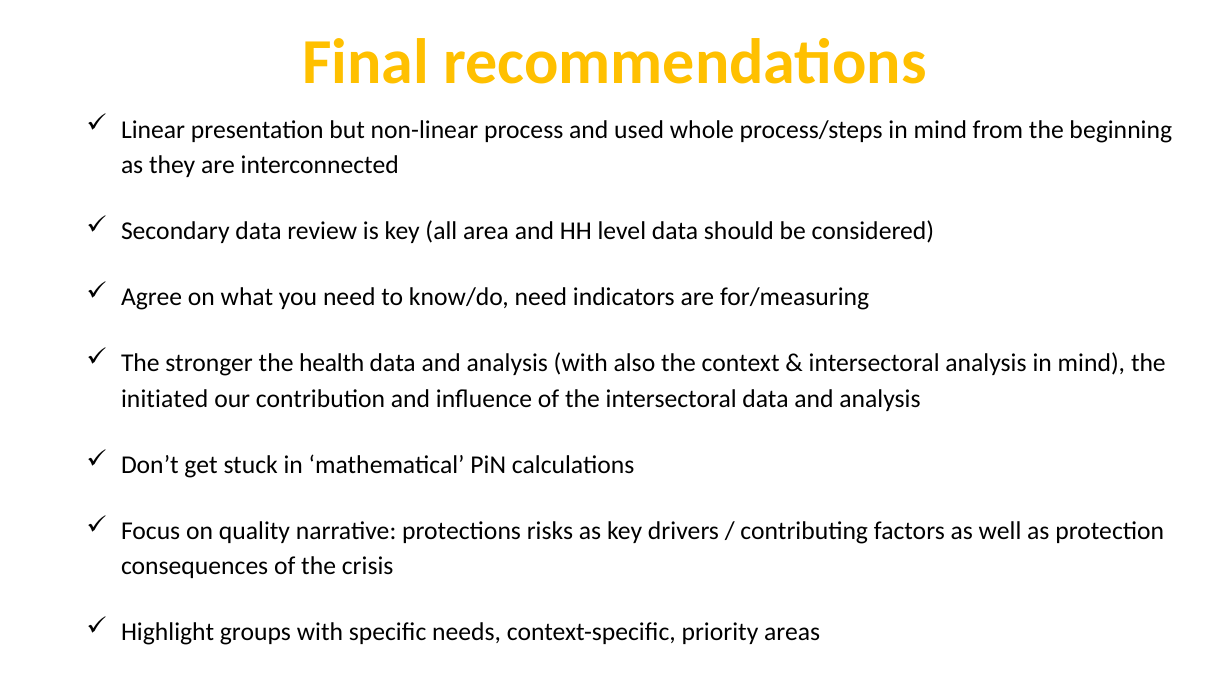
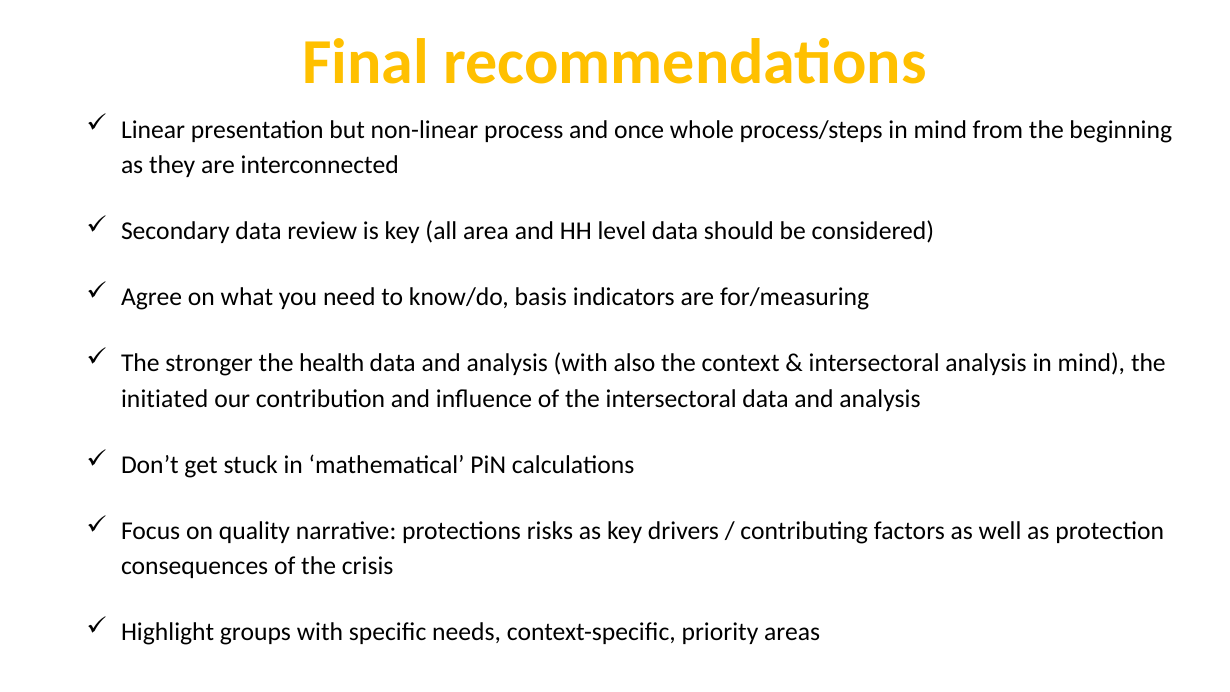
used: used -> once (639, 130)
know/do need: need -> basis (541, 297)
